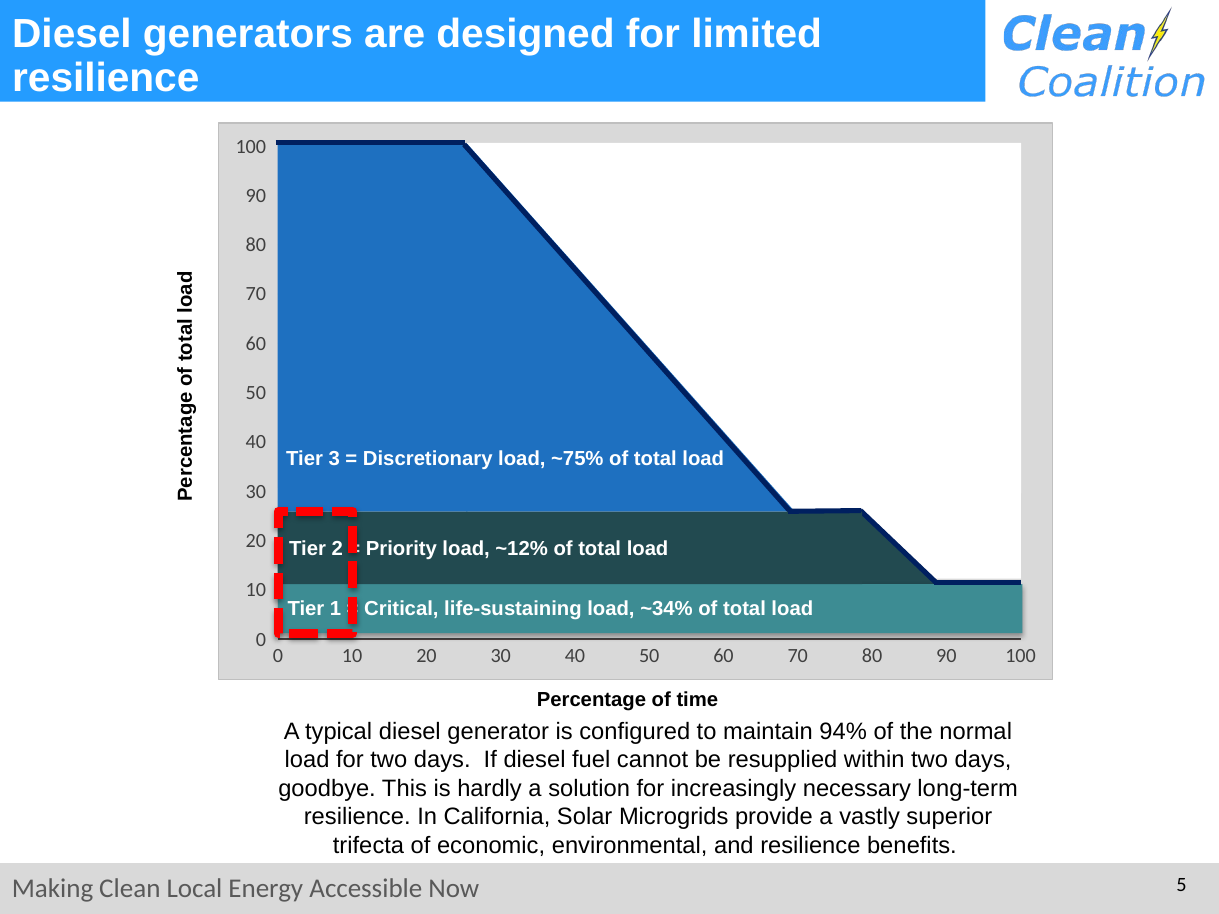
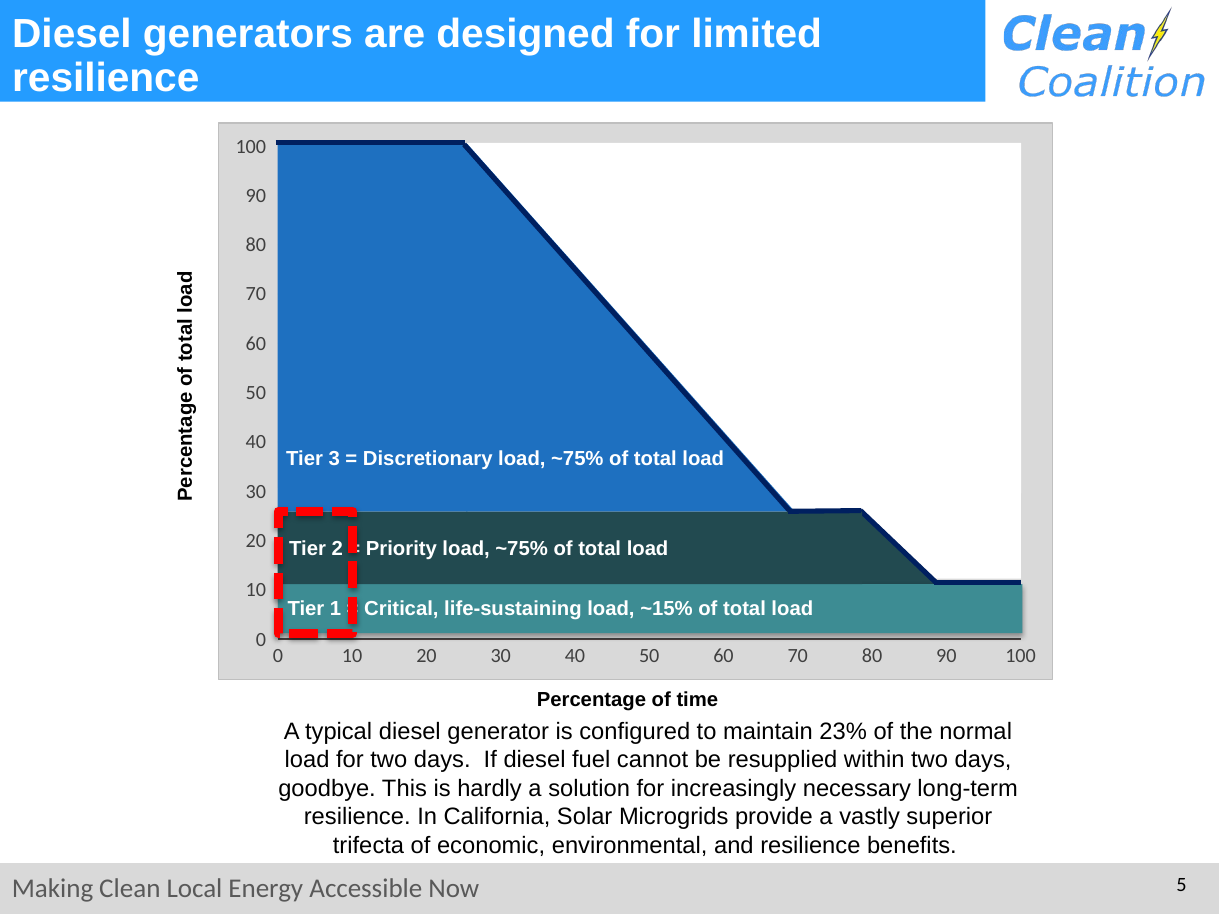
Priority load ~12%: ~12% -> ~75% (522, 549)
~34%: ~34% -> ~15% (666, 609)
94%: 94% -> 23% (843, 731)
